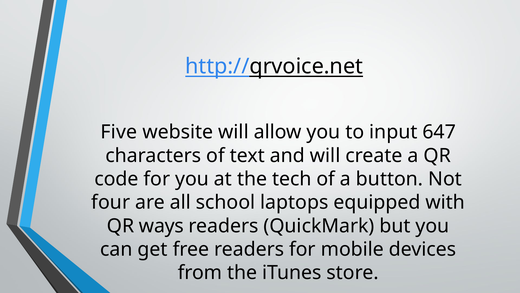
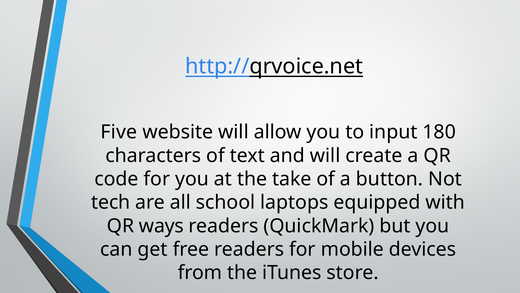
647: 647 -> 180 (439, 132)
tech: tech -> take (292, 179)
four: four -> tech (111, 202)
